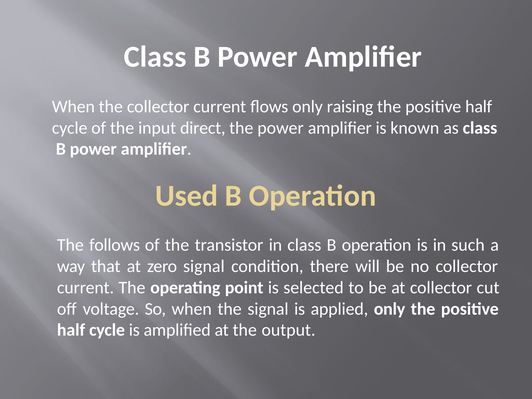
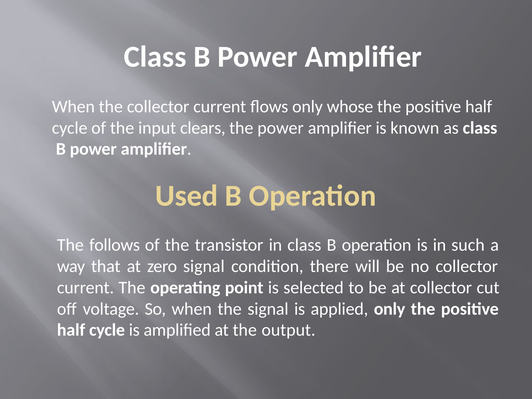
raising: raising -> whose (350, 107)
direct: direct -> clears (203, 128)
